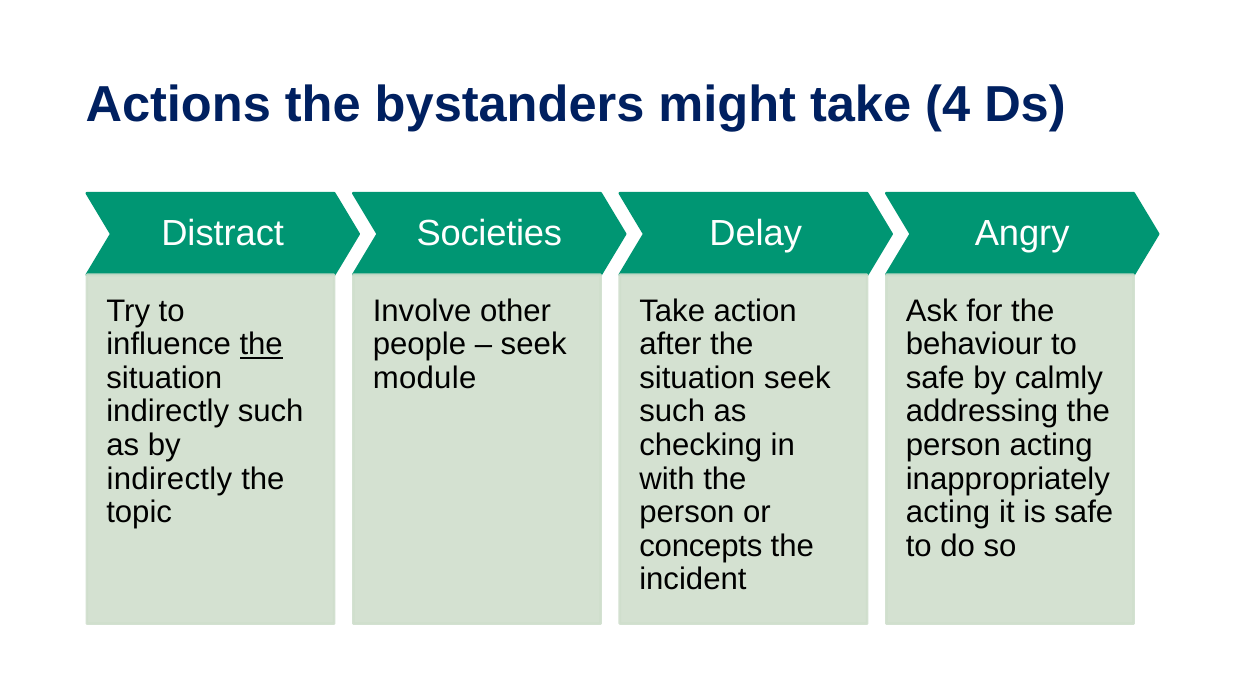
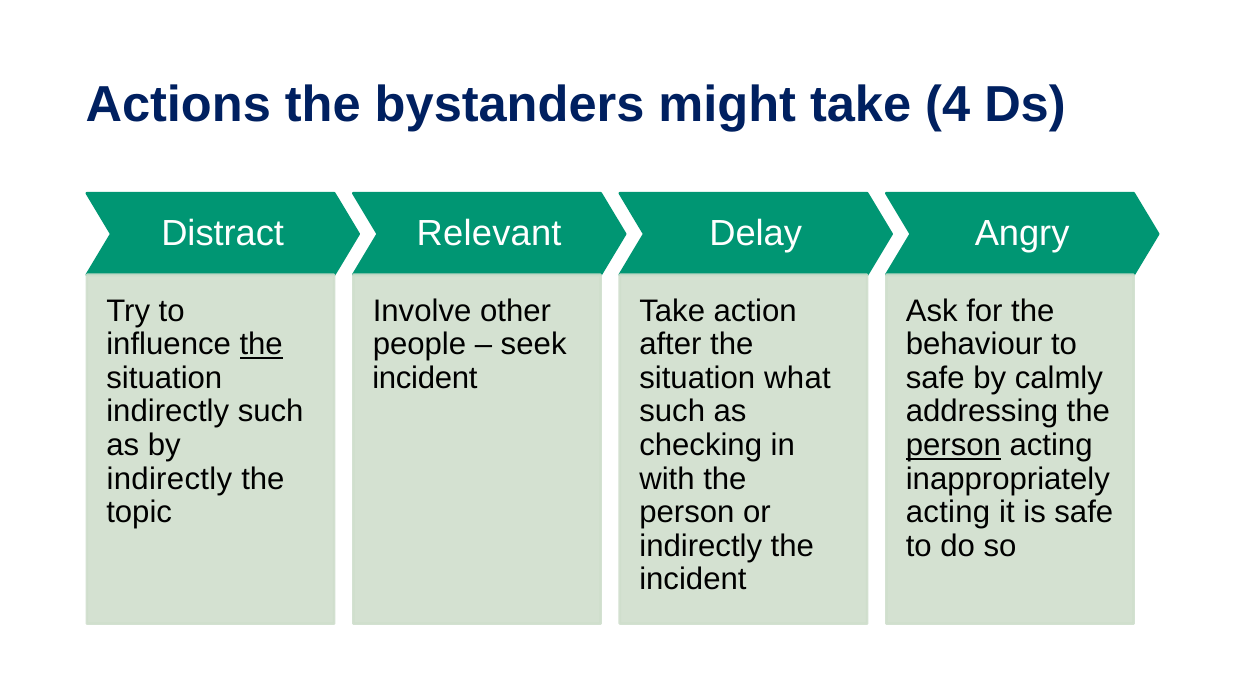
Societies: Societies -> Relevant (489, 234)
module: module -> incident (425, 378)
situation seek: seek -> what (797, 378)
person underline: none -> present (953, 445)
concepts: concepts -> indirectly (701, 546)
